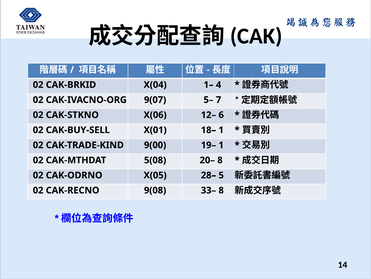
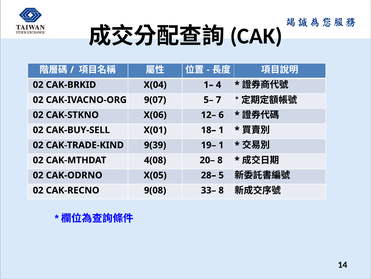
9(00: 9(00 -> 9(39 (155, 145)
5(08: 5(08 -> 4(08 (155, 160)
